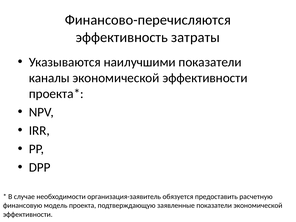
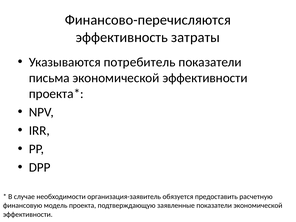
наилучшими: наилучшими -> потребитель (140, 62)
каналы: каналы -> письма (49, 78)
